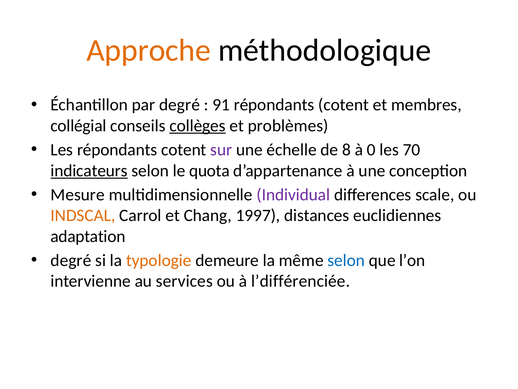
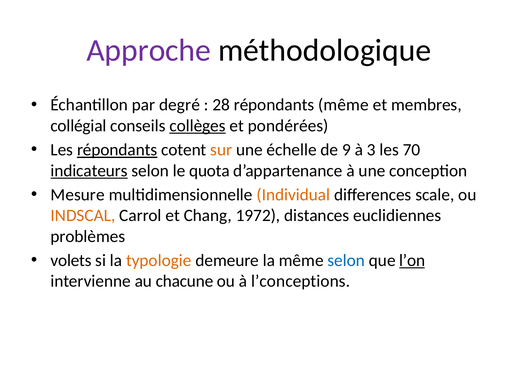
Approche colour: orange -> purple (149, 50)
91: 91 -> 28 (221, 105)
cotent: cotent -> même (344, 105)
problèmes: problèmes -> pondérées (288, 126)
répondants underline: none -> present (117, 150)
sur colour: purple -> orange (221, 150)
8: 8 -> 9 (346, 150)
0: 0 -> 3 (371, 150)
Individual colour: purple -> orange (293, 195)
1997: 1997 -> 1972 (258, 215)
adaptation: adaptation -> problèmes (88, 236)
degré: degré -> volets (71, 260)
l’on underline: none -> present (412, 260)
services: services -> chacune (185, 281)
l’différenciée: l’différenciée -> l’conceptions (301, 281)
